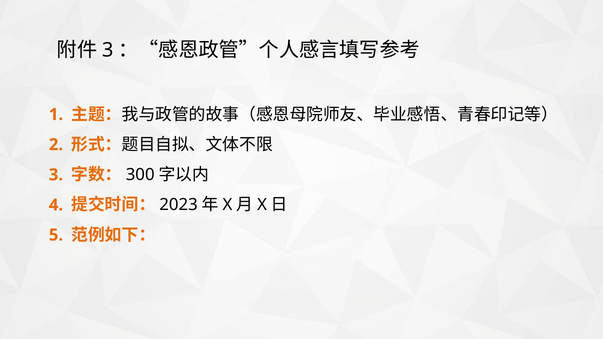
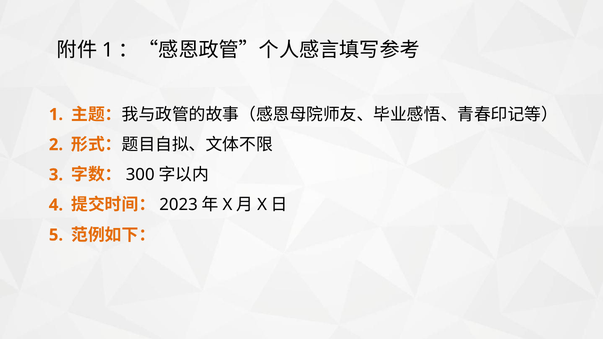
3: 3 -> 1 (108, 50)
